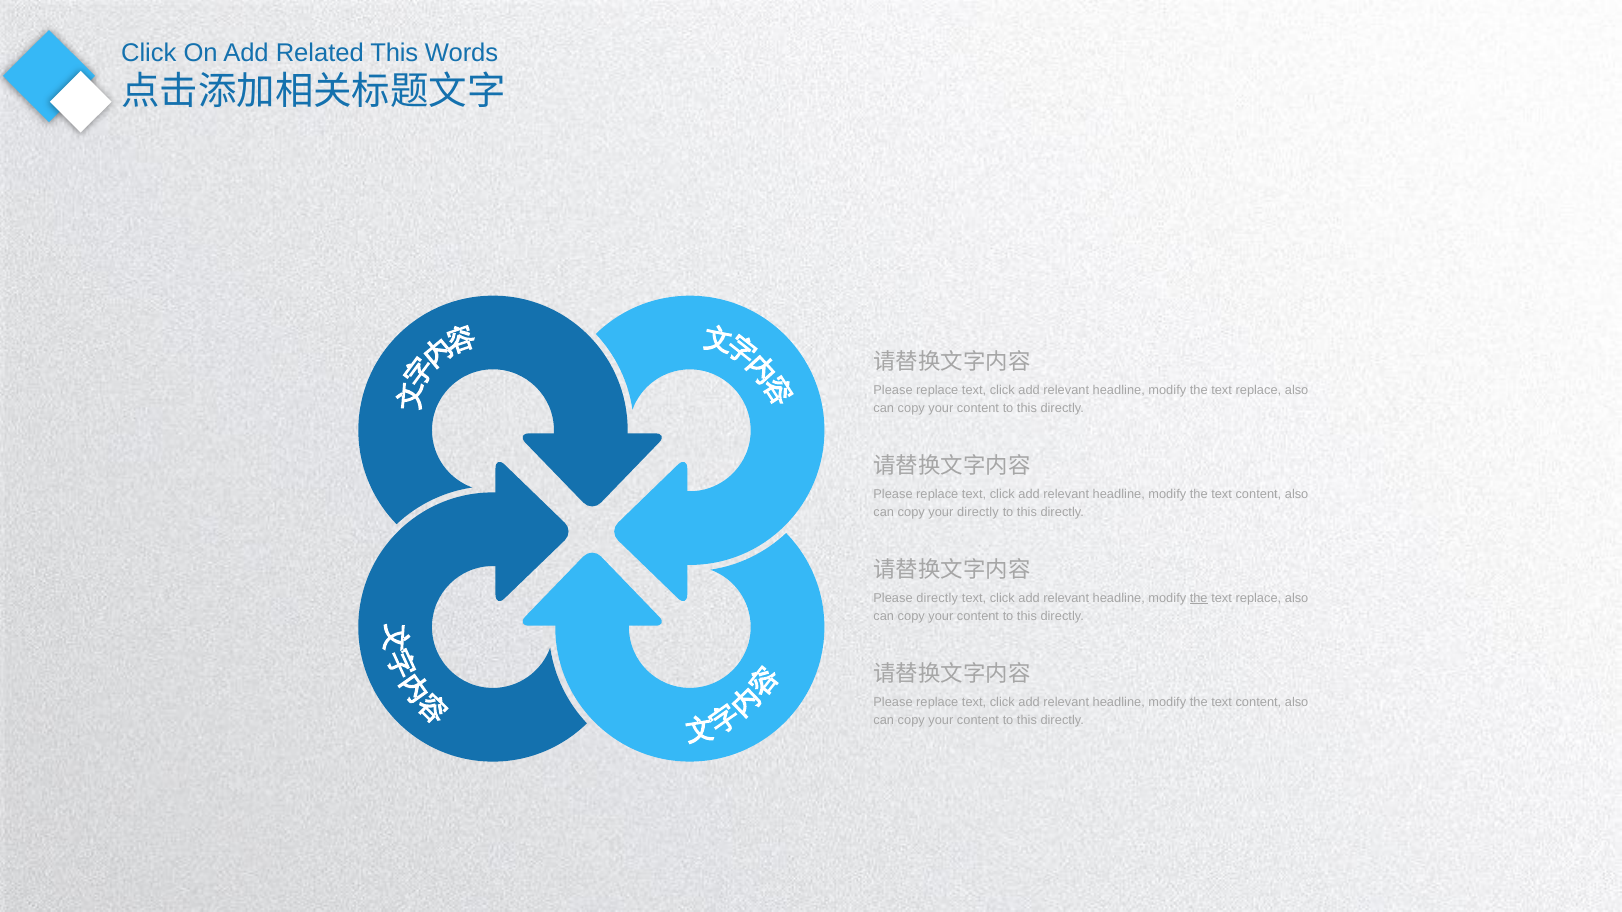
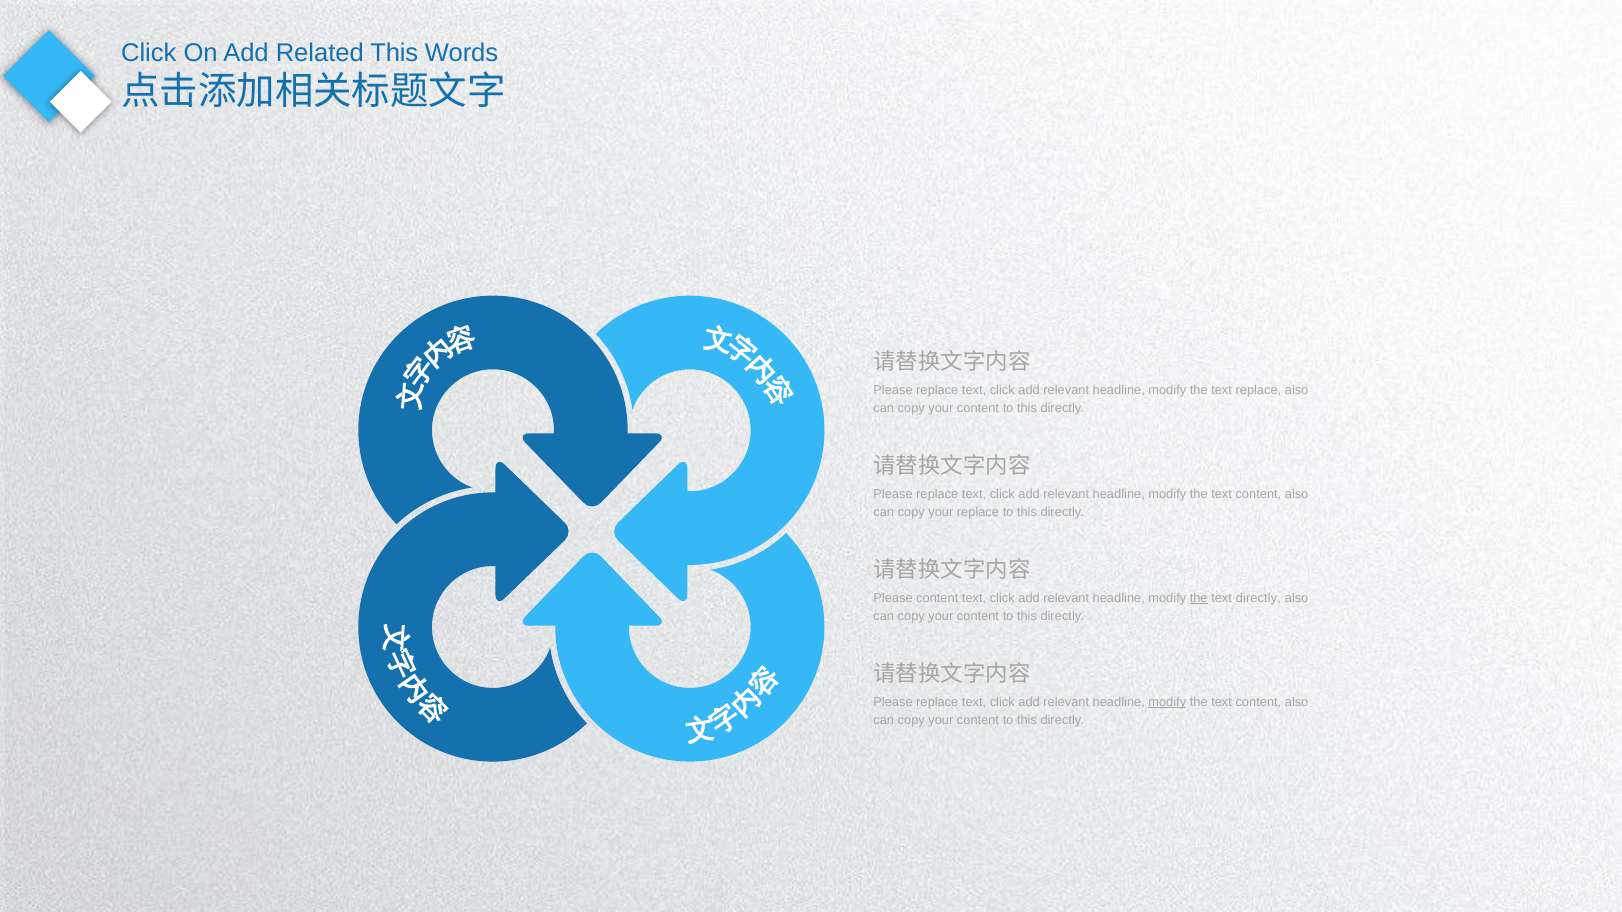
your directly: directly -> replace (978, 513)
Please directly: directly -> content (937, 598)
replace: replace -> directly (1258, 598)
modify underline: none -> present (1167, 702)
